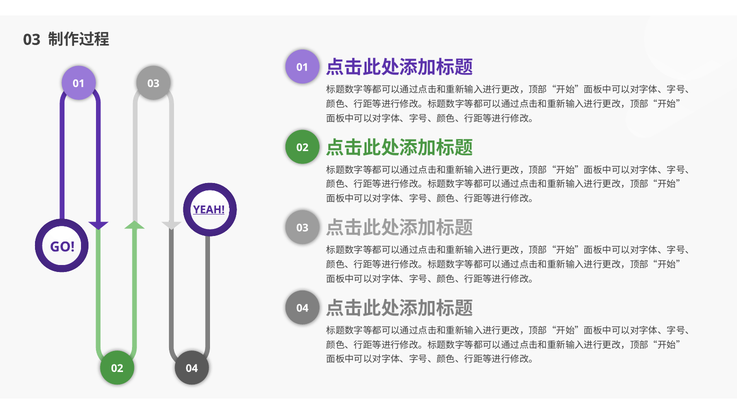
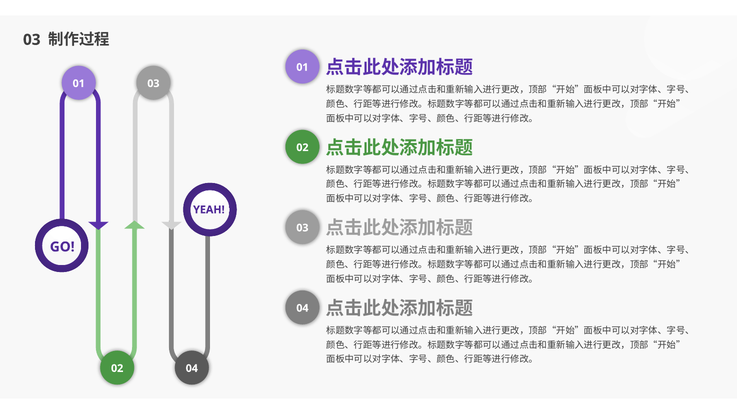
YEAH underline: present -> none (209, 210)
